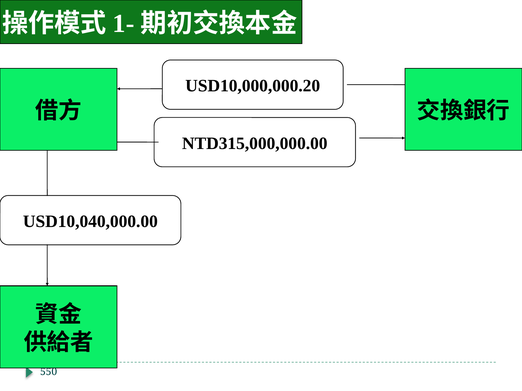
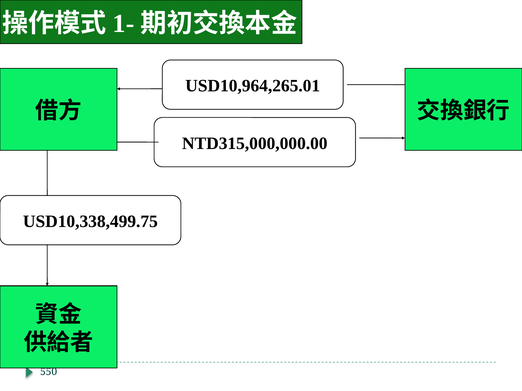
USD10,000,000.20: USD10,000,000.20 -> USD10,964,265.01 (253, 86)
USD10,040,000.00: USD10,040,000.00 -> USD10,338,499.75 (90, 222)
